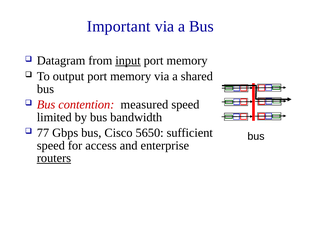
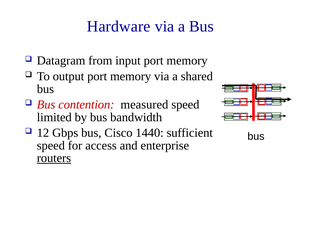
Important: Important -> Hardware (119, 26)
input underline: present -> none (128, 61)
77: 77 -> 12 (43, 133)
5650: 5650 -> 1440 (150, 133)
